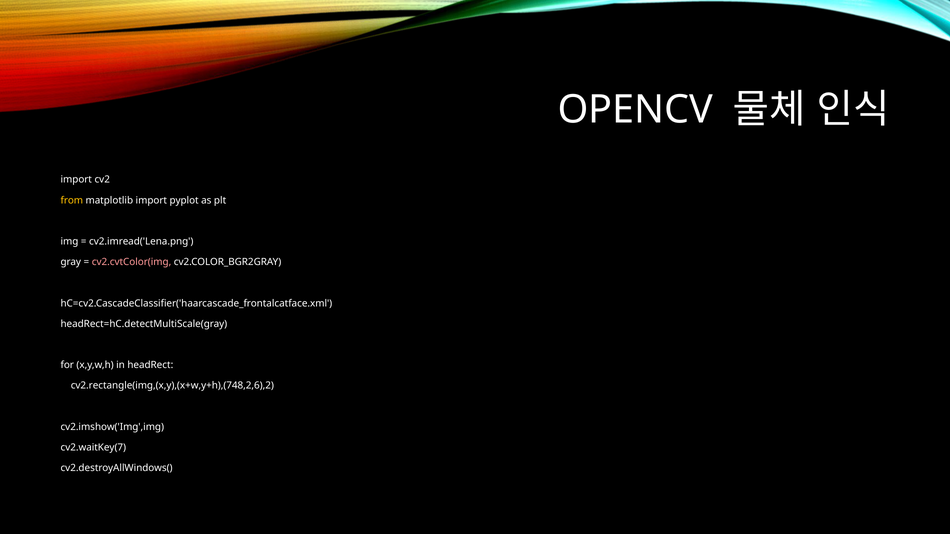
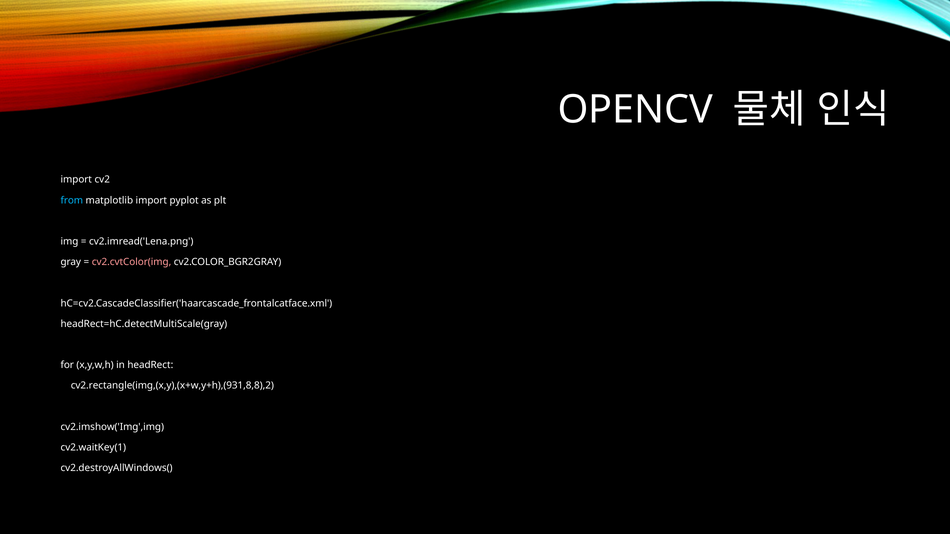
from colour: yellow -> light blue (72, 200)
cv2.rectangle(img,(x,y),(x+w,y+h),(748,2,6),2: cv2.rectangle(img,(x,y),(x+w,y+h),(748,2,6),2 -> cv2.rectangle(img,(x,y),(x+w,y+h),(931,8,8),2 (172, 386)
cv2.waitKey(7: cv2.waitKey(7 -> cv2.waitKey(1 (93, 448)
